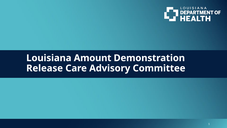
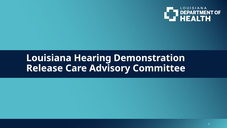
Amount: Amount -> Hearing (93, 58)
